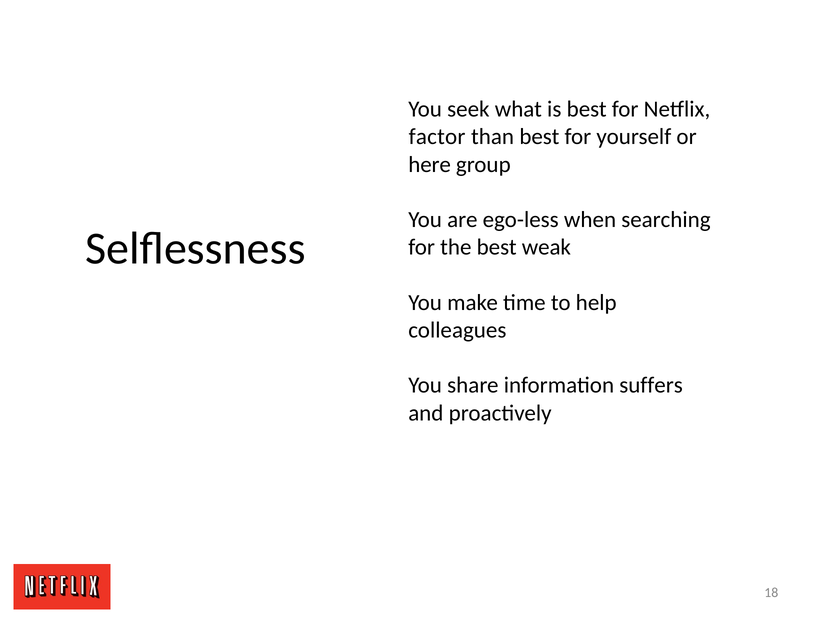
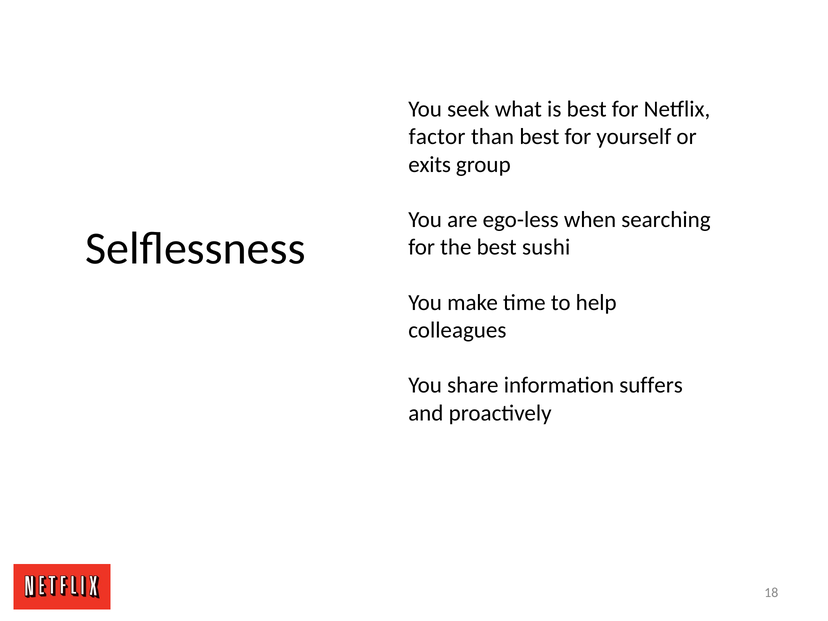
here: here -> exits (430, 164)
weak: weak -> sushi (546, 247)
